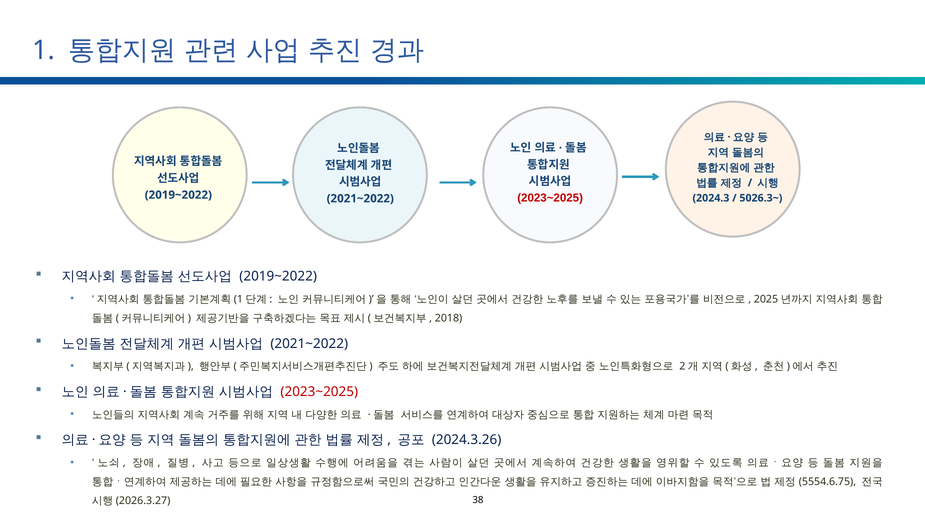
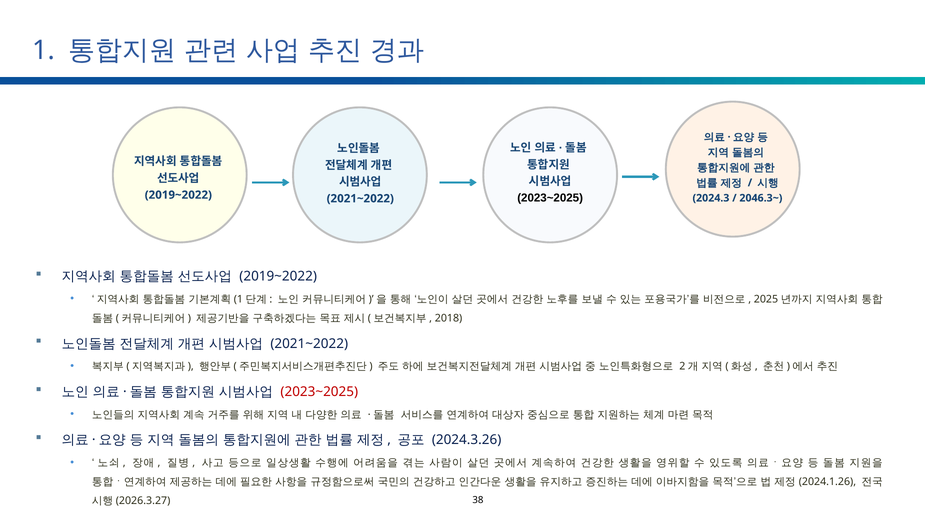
2023~2025 colour: red -> black (550, 198)
5026.3~: 5026.3~ -> 2046.3~ (761, 198)
5554.6.75: 5554.6.75 -> 2024.1.26 (827, 482)
